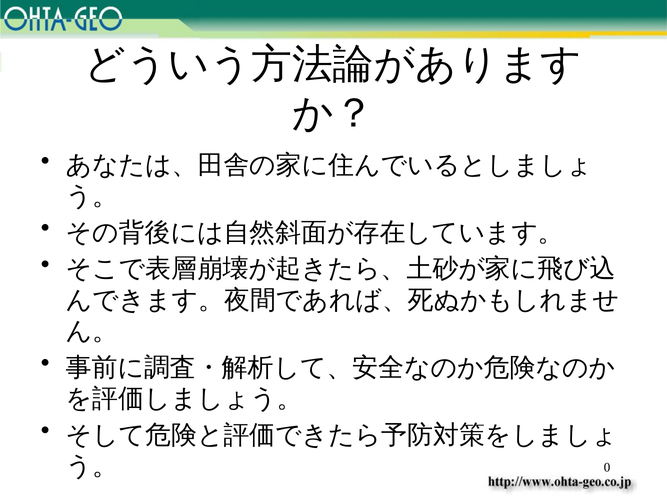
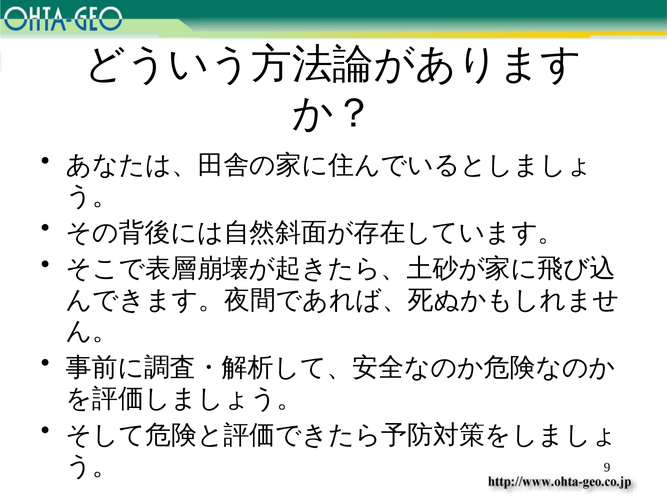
0: 0 -> 9 (607, 468)
